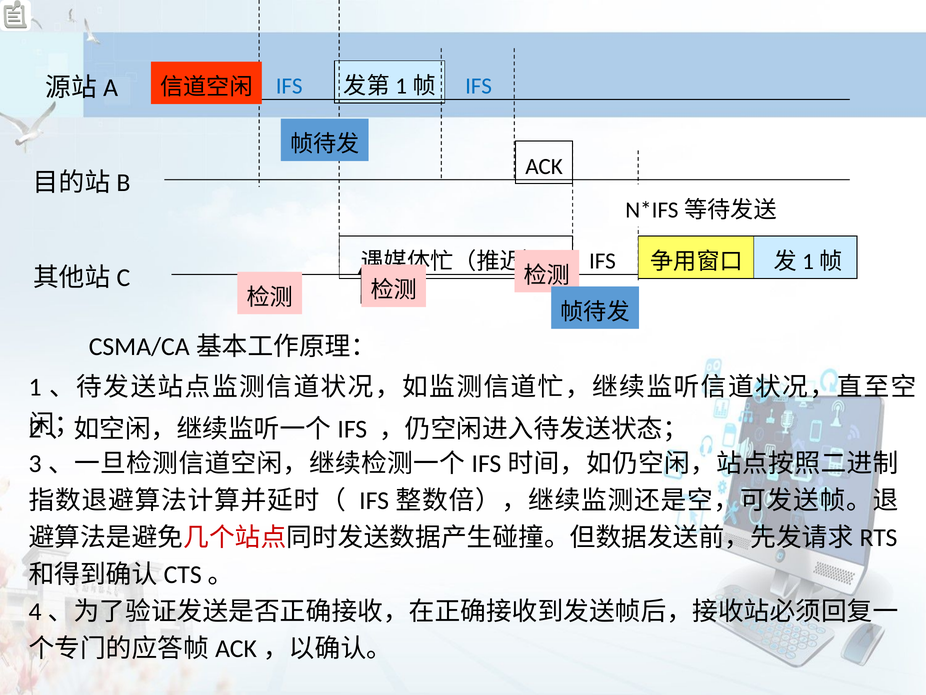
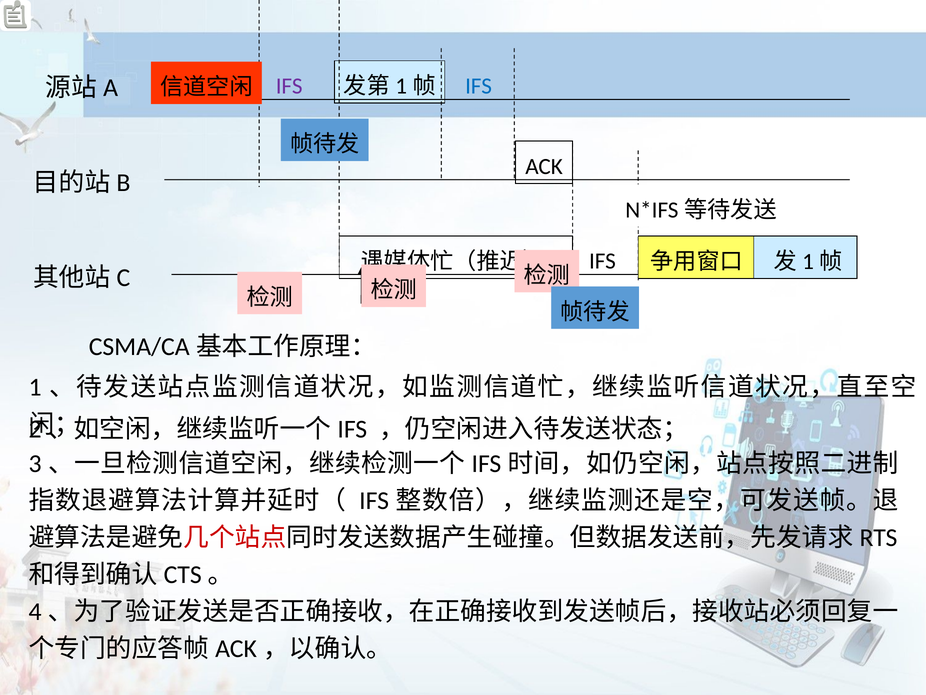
IFS colour: blue -> purple (289, 86)
